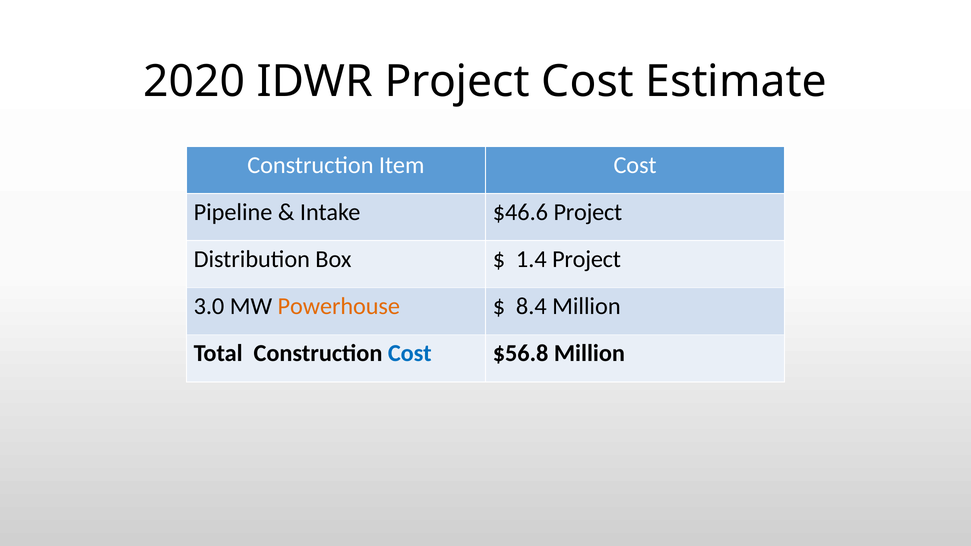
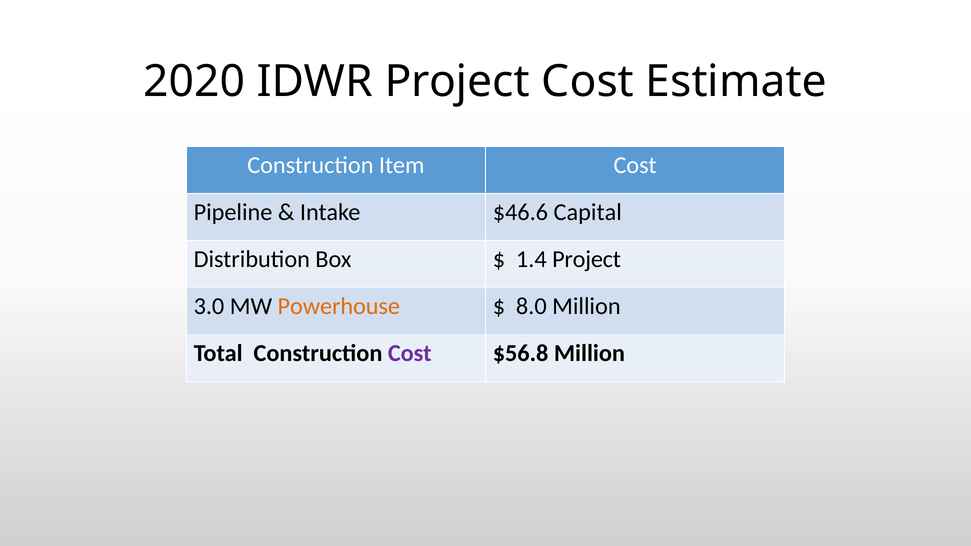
$46.6 Project: Project -> Capital (588, 212)
8.4: 8.4 -> 8.0 (531, 307)
Cost colour: blue -> purple (410, 354)
